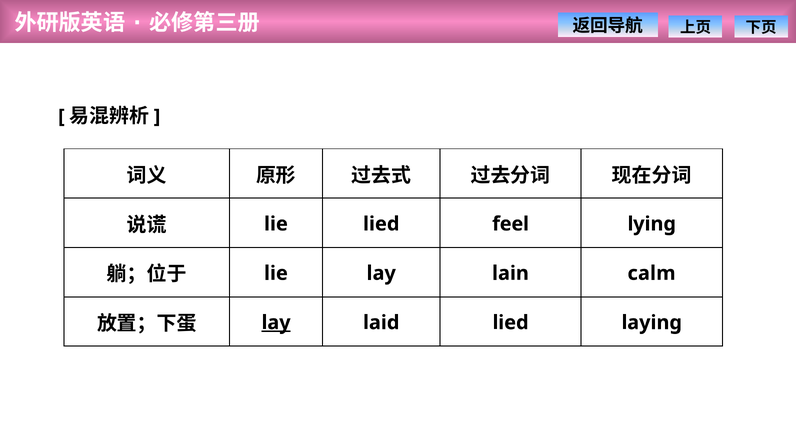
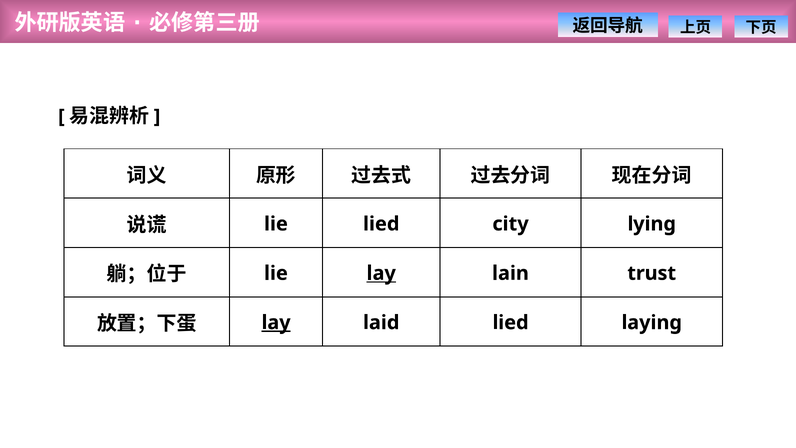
feel: feel -> city (510, 224)
lay underline: none -> present (381, 273)
calm: calm -> trust (652, 273)
